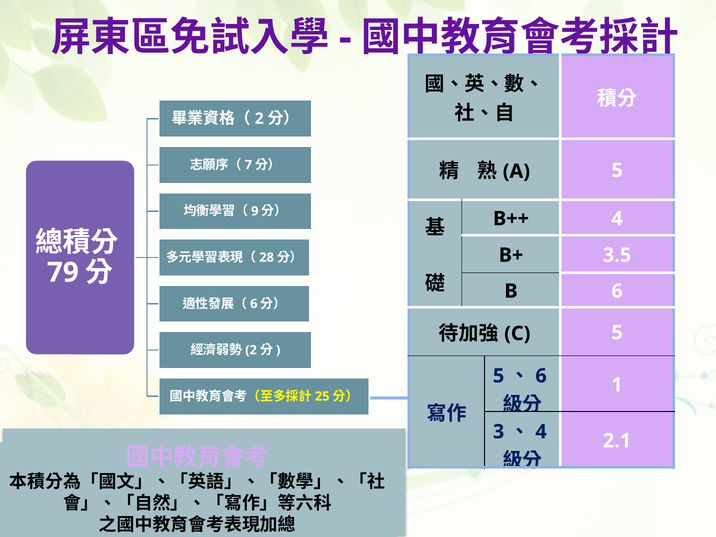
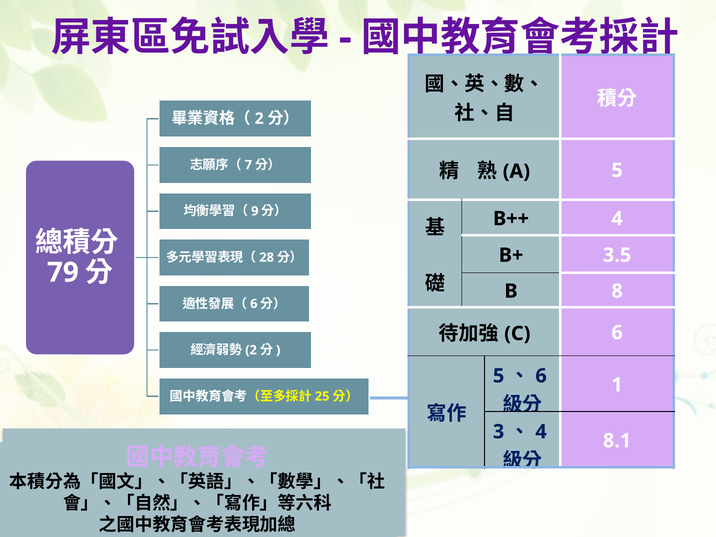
B 6: 6 -> 8 (617, 291)
5: 5 -> 6 (617, 333)
2.1: 2.1 -> 8.1 (617, 441)
